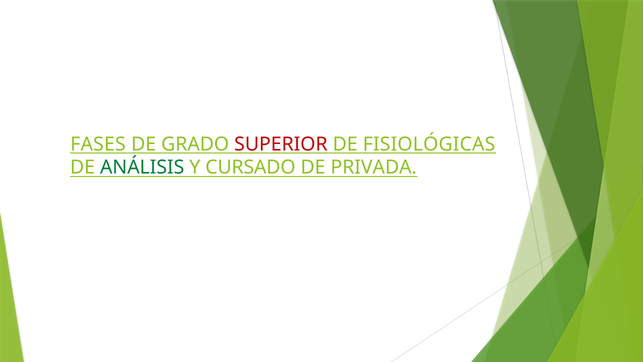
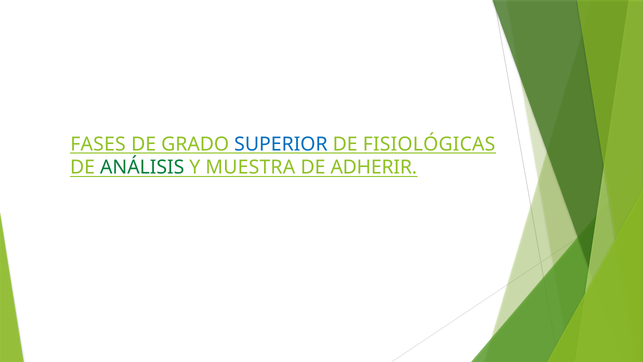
SUPERIOR colour: red -> blue (281, 144)
CURSADO: CURSADO -> MUESTRA (250, 167)
PRIVADA: PRIVADA -> ADHERIR (374, 167)
